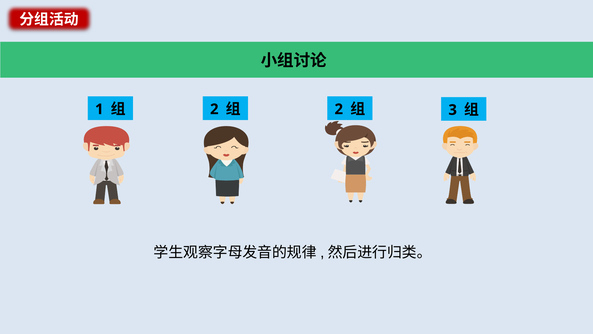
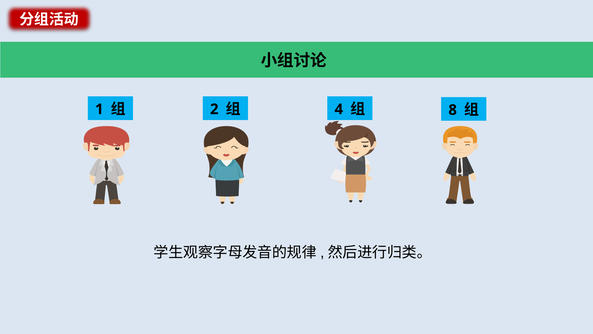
2: 2 -> 4 (339, 109)
3: 3 -> 8 (453, 110)
